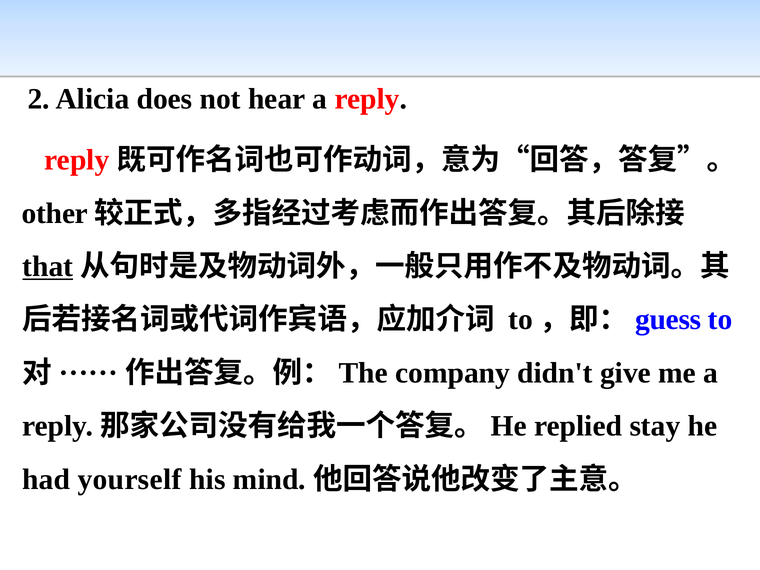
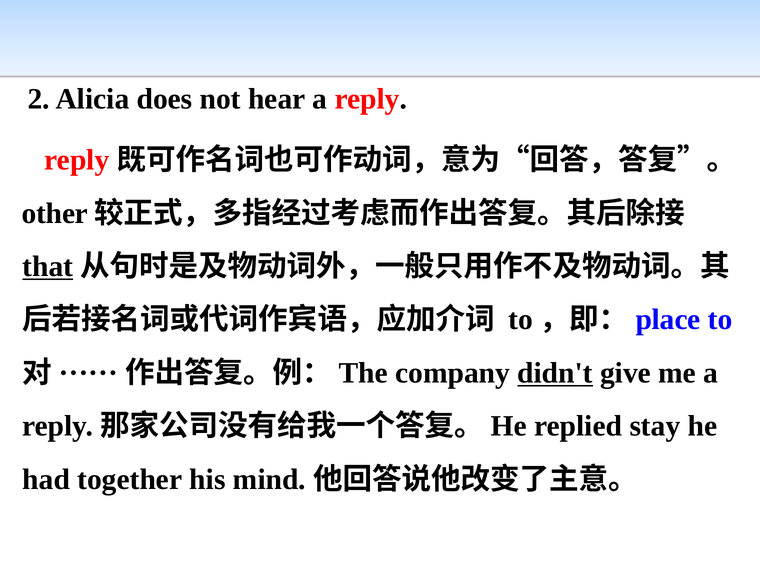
guess: guess -> place (668, 320)
didn't underline: none -> present (555, 373)
yourself: yourself -> together (130, 479)
